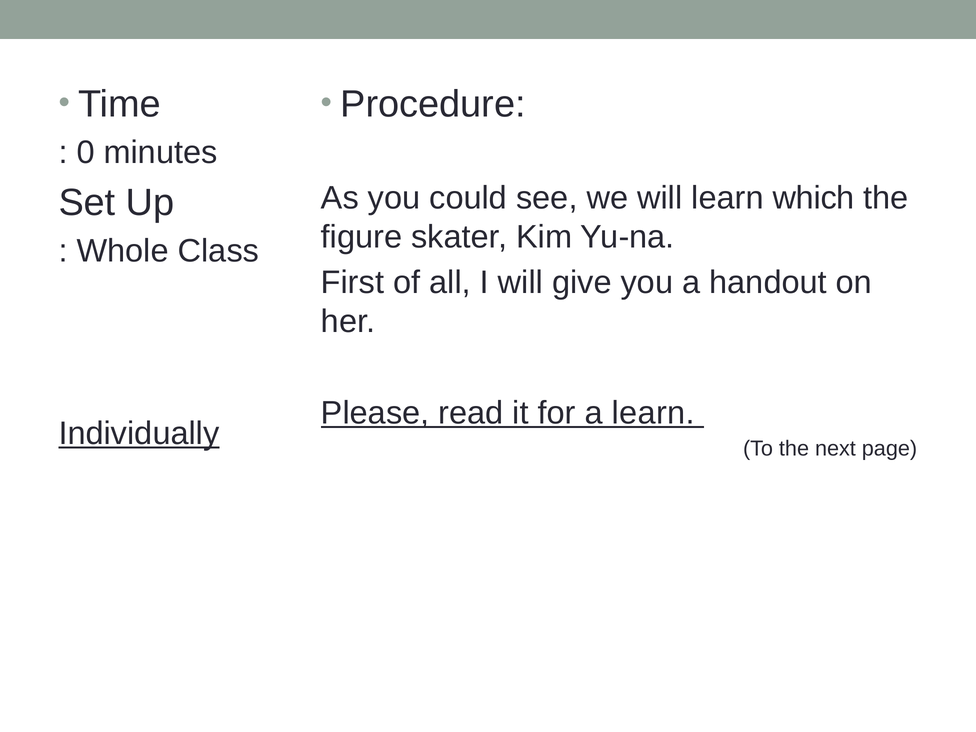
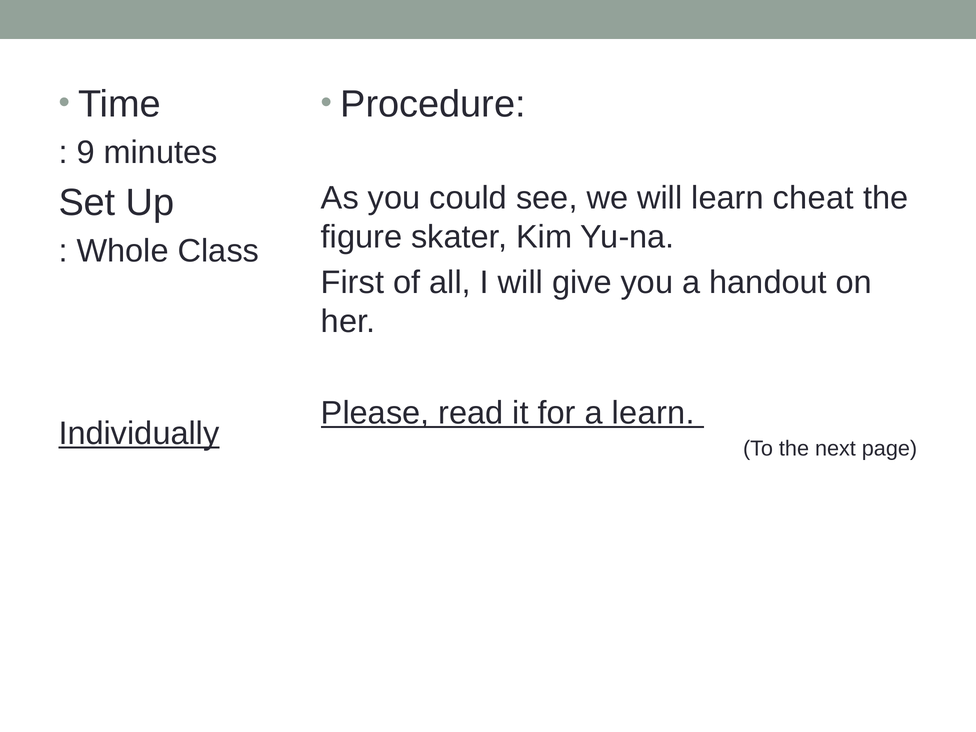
0: 0 -> 9 (86, 153)
which: which -> cheat (813, 198)
